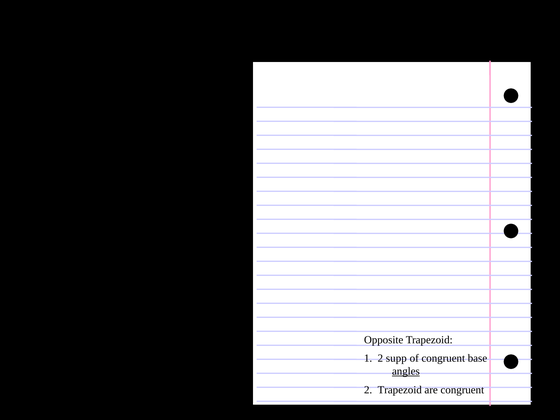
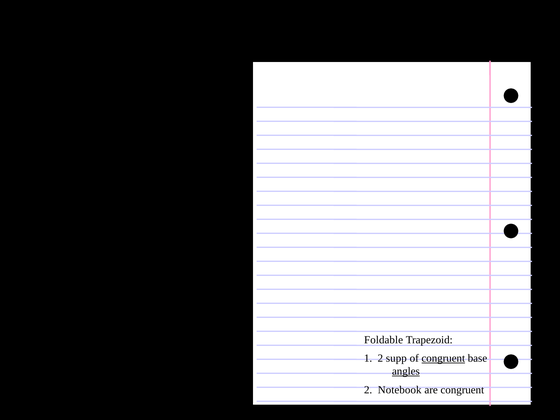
Opposite: Opposite -> Foldable (384, 340)
congruent underline: none -> present (443, 358)
2 Trapezoid: Trapezoid -> Notebook (400, 390)
